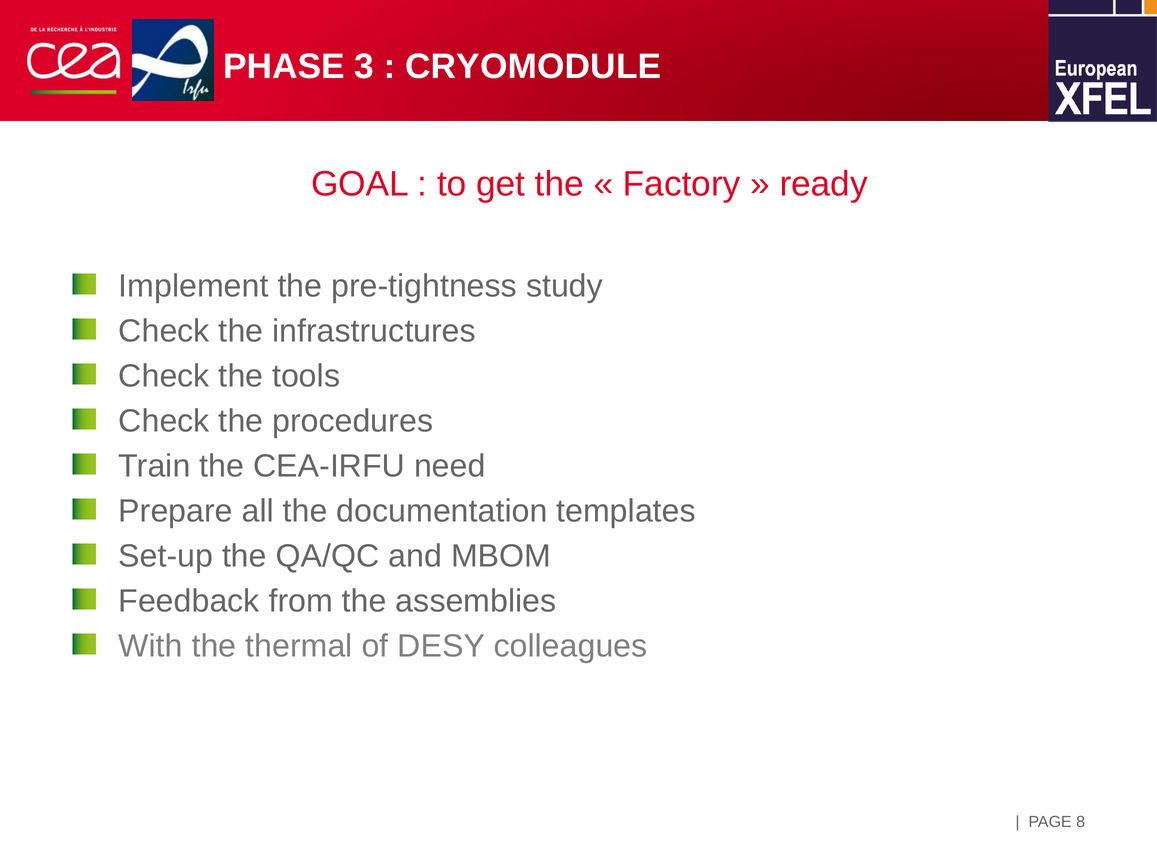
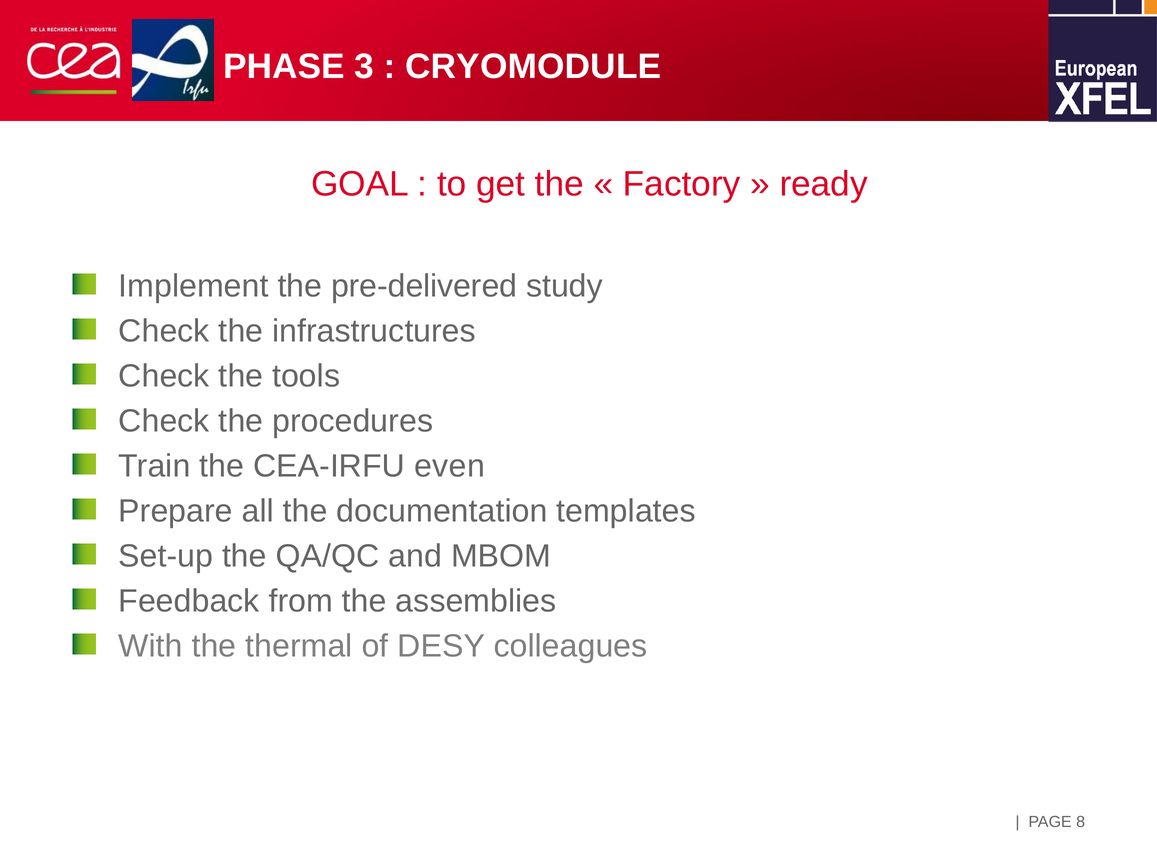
pre-tightness: pre-tightness -> pre-delivered (424, 286)
need: need -> even (450, 466)
